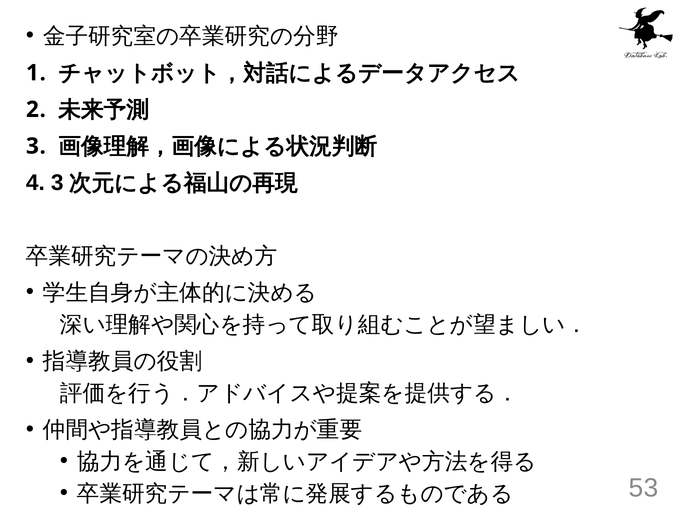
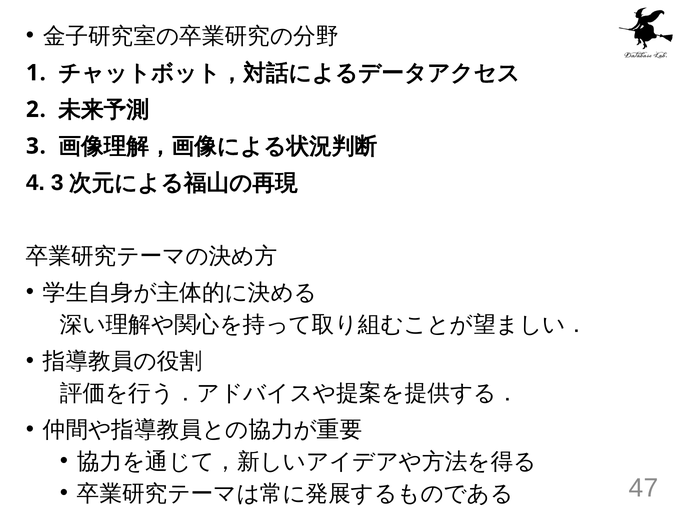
53: 53 -> 47 (644, 488)
